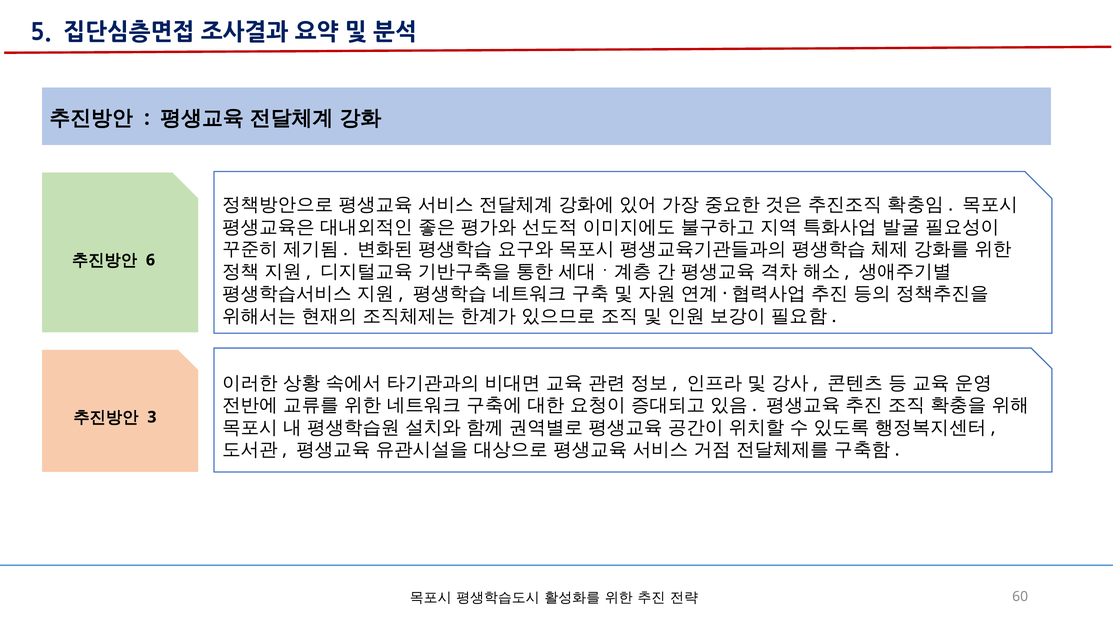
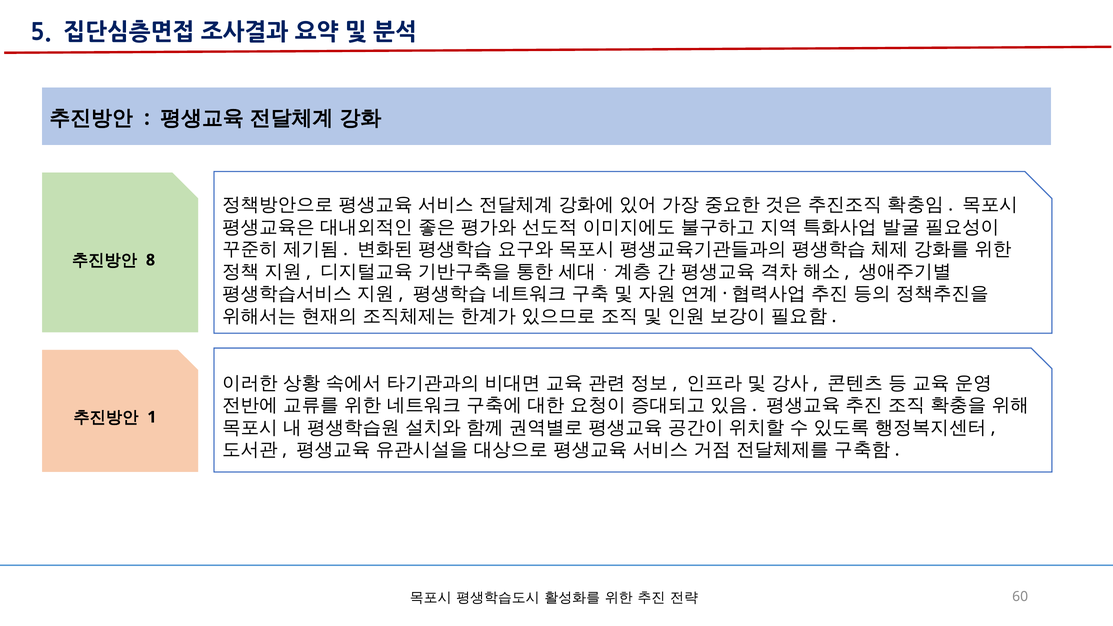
6: 6 -> 8 (150, 260)
3: 3 -> 1 (152, 417)
